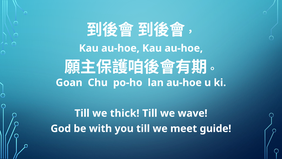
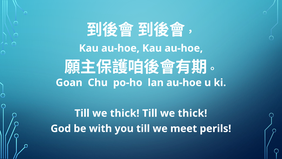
wave: wave -> thick (192, 113)
guide: guide -> perils (215, 128)
